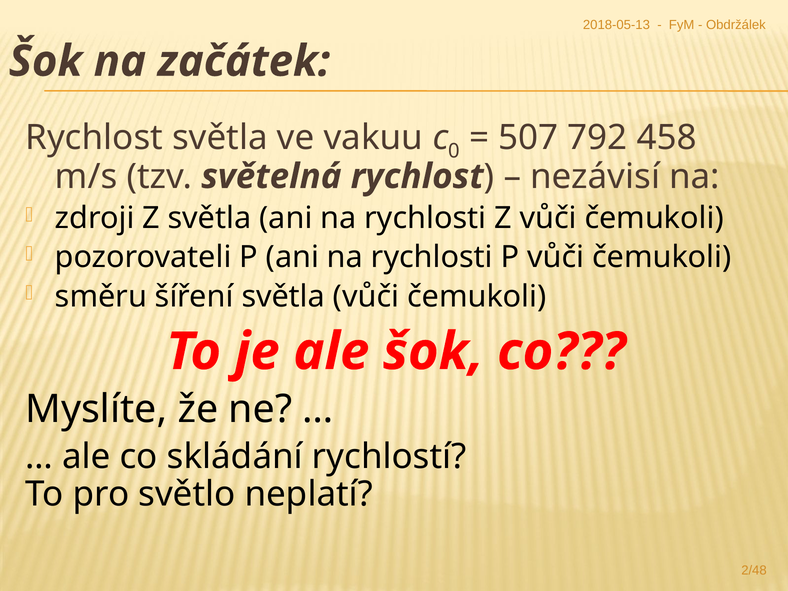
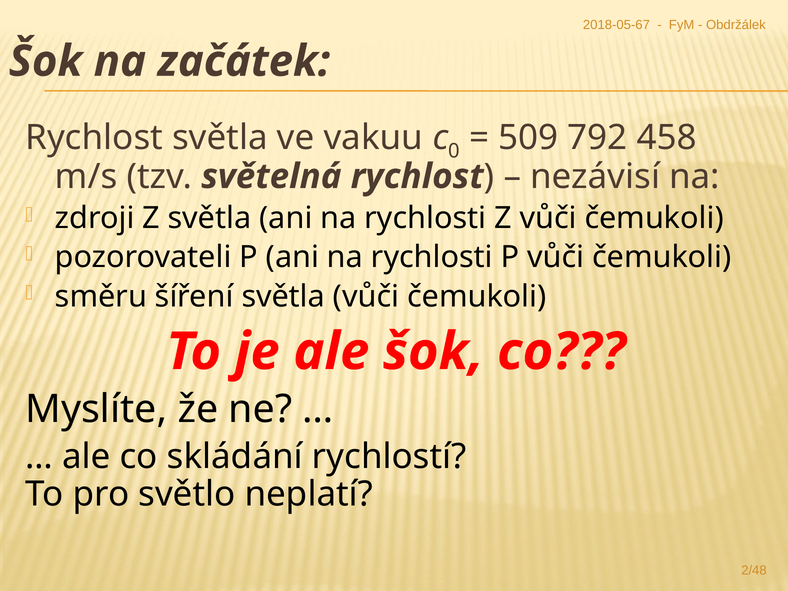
2018-05-13: 2018-05-13 -> 2018-05-67 (616, 25)
507: 507 -> 509 (528, 138)
